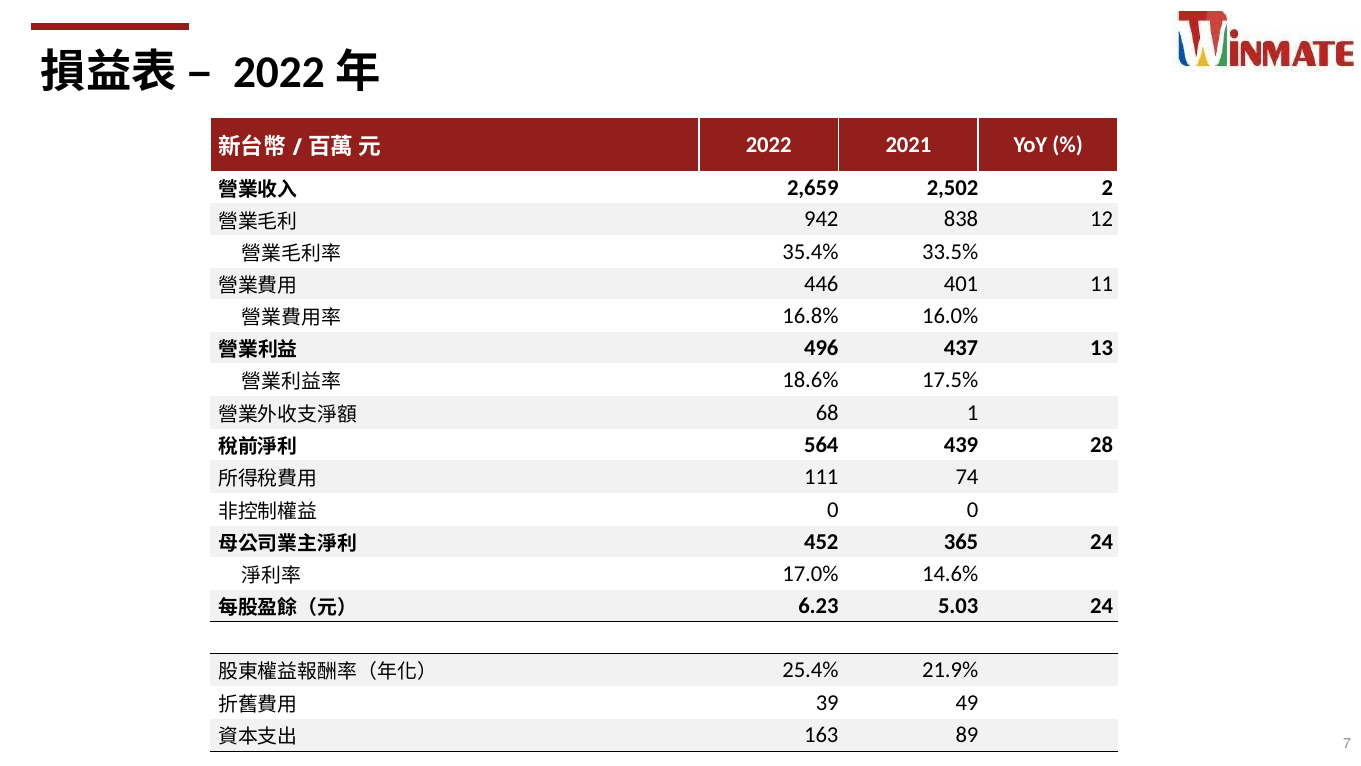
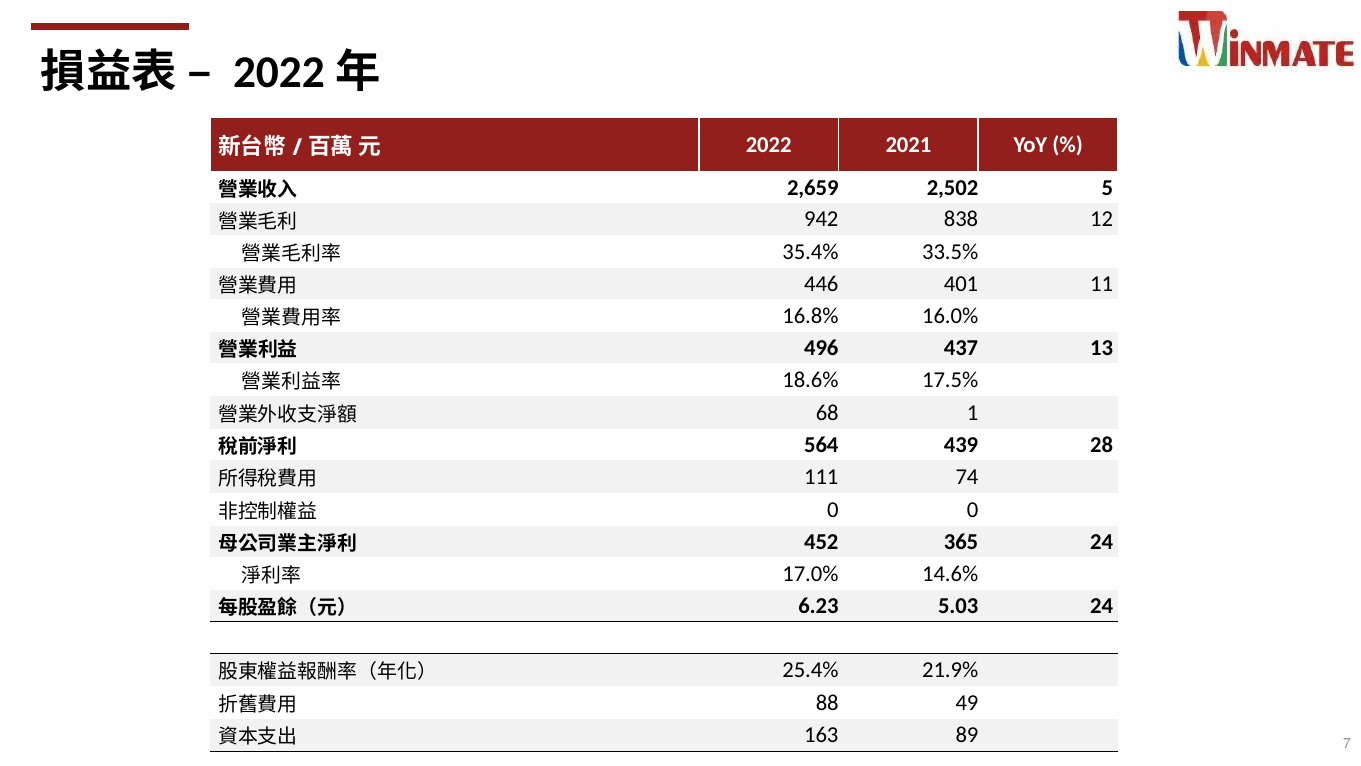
2: 2 -> 5 (1107, 188)
39: 39 -> 88 (827, 702)
